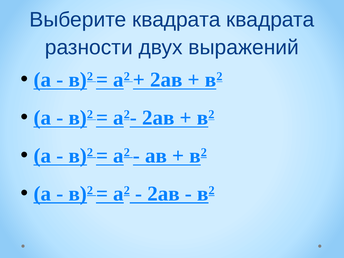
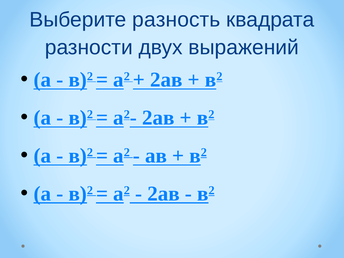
Выберите квадрата: квадрата -> разность (176, 20)
